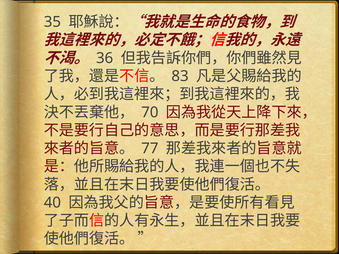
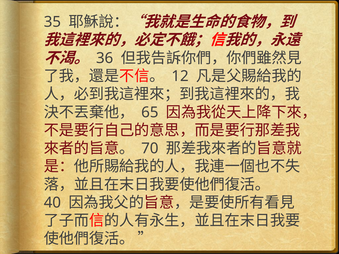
83: 83 -> 12 (180, 76)
70: 70 -> 65 (150, 112)
77: 77 -> 70 (150, 149)
